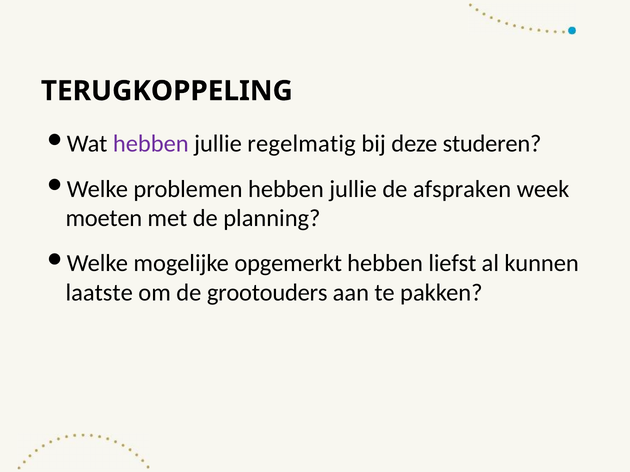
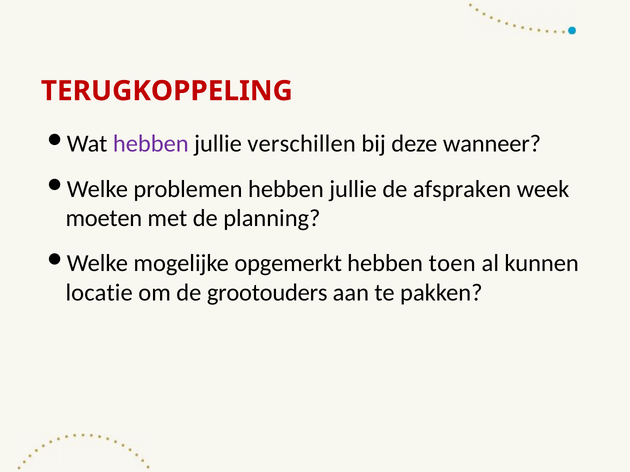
TERUGKOPPELING colour: black -> red (167, 91)
regelmatig: regelmatig -> verschillen (302, 144)
studeren: studeren -> wanneer (492, 144)
liefst: liefst -> toen (452, 264)
laatste: laatste -> locatie (99, 293)
